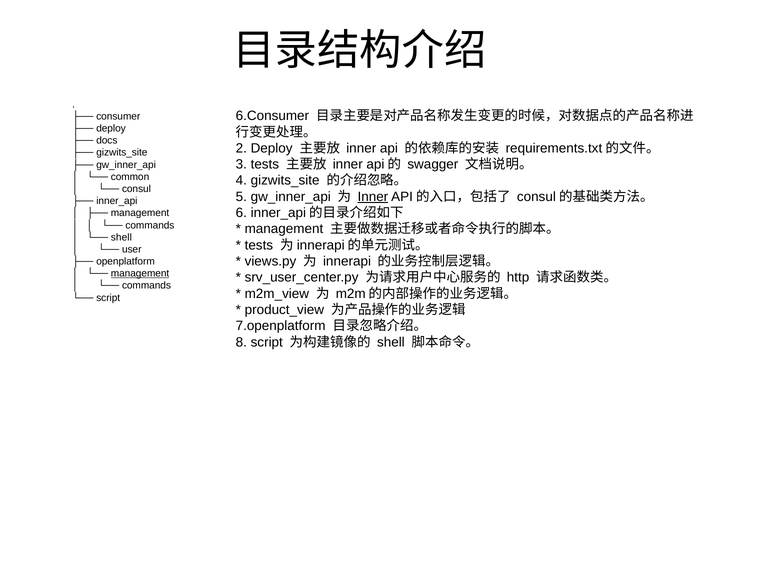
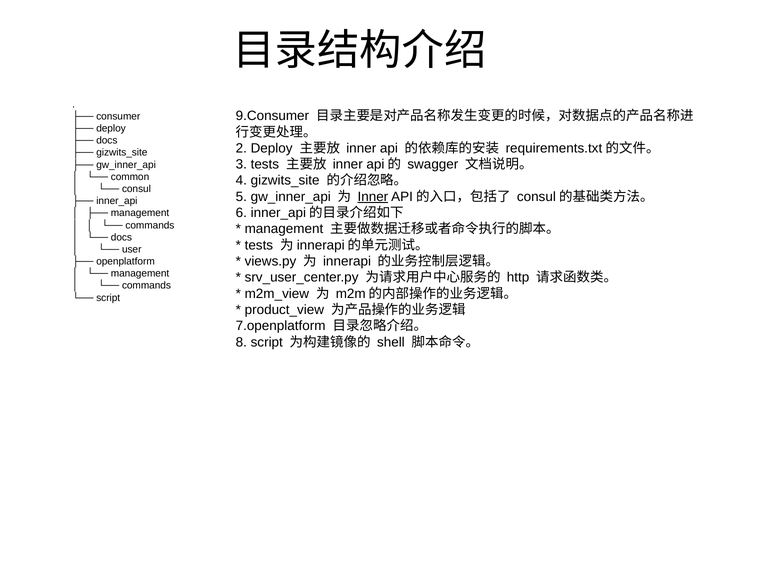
6.Consumer: 6.Consumer -> 9.Consumer (272, 116)
shell: shell -> docs (121, 237)
management underline: present -> none (140, 274)
